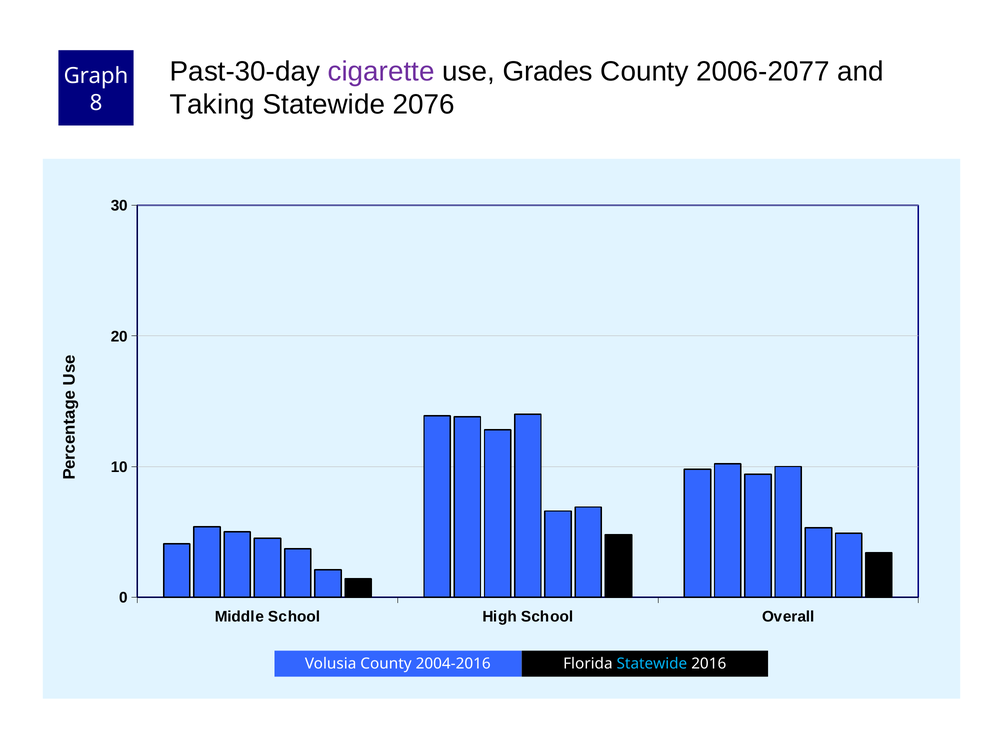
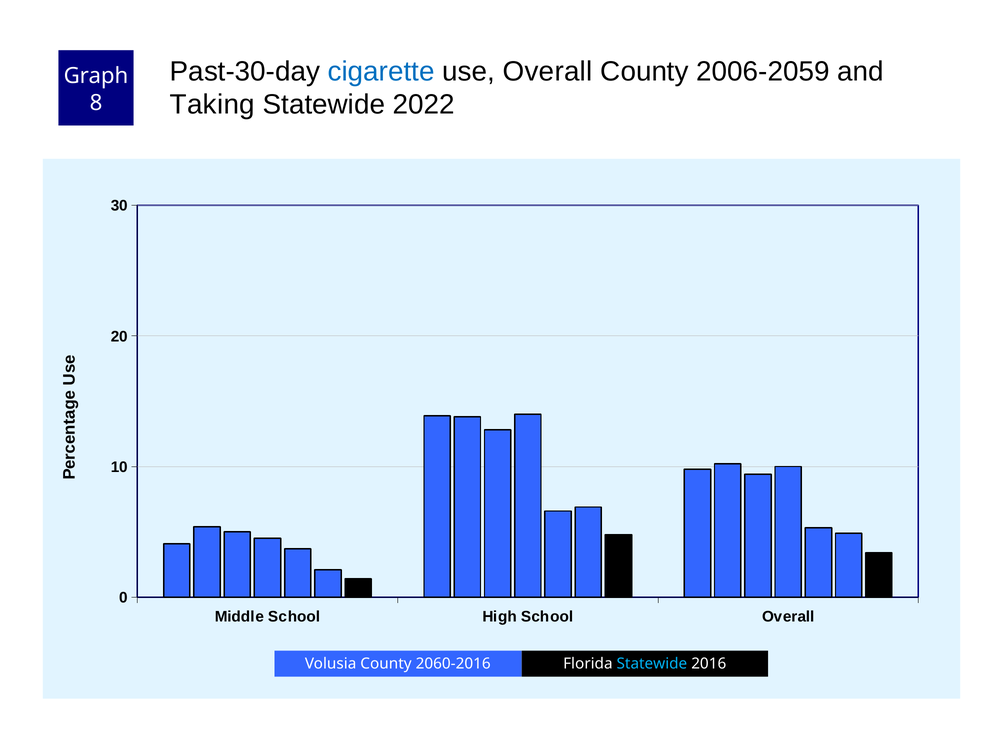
cigarette colour: purple -> blue (381, 71)
use Grades: Grades -> Overall (548, 71)
2006-2077: 2006-2077 -> 2006-2059 (763, 71)
2076: 2076 -> 2022 (424, 105)
2004-2016: 2004-2016 -> 2060-2016 (453, 663)
